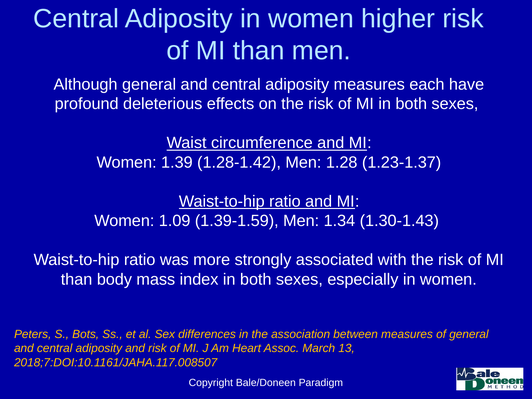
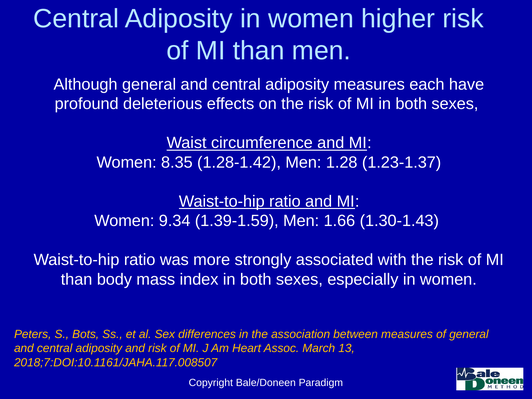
1.39: 1.39 -> 8.35 (177, 162)
1.09: 1.09 -> 9.34 (175, 221)
1.34: 1.34 -> 1.66 (339, 221)
